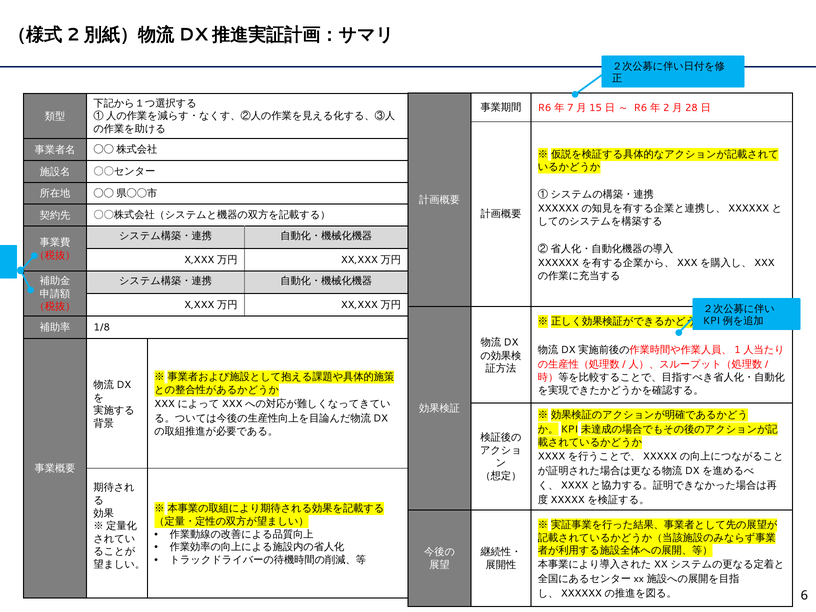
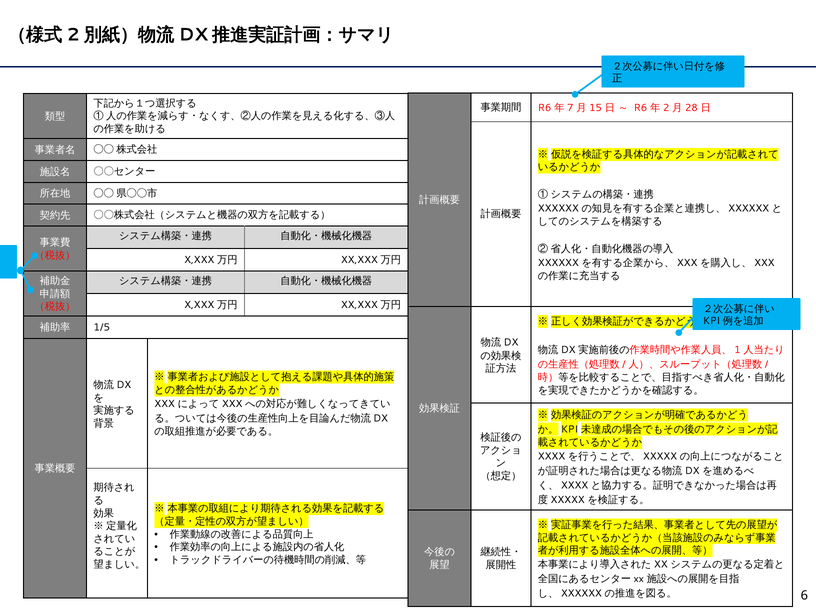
1/8: 1/8 -> 1/5 (102, 327)
